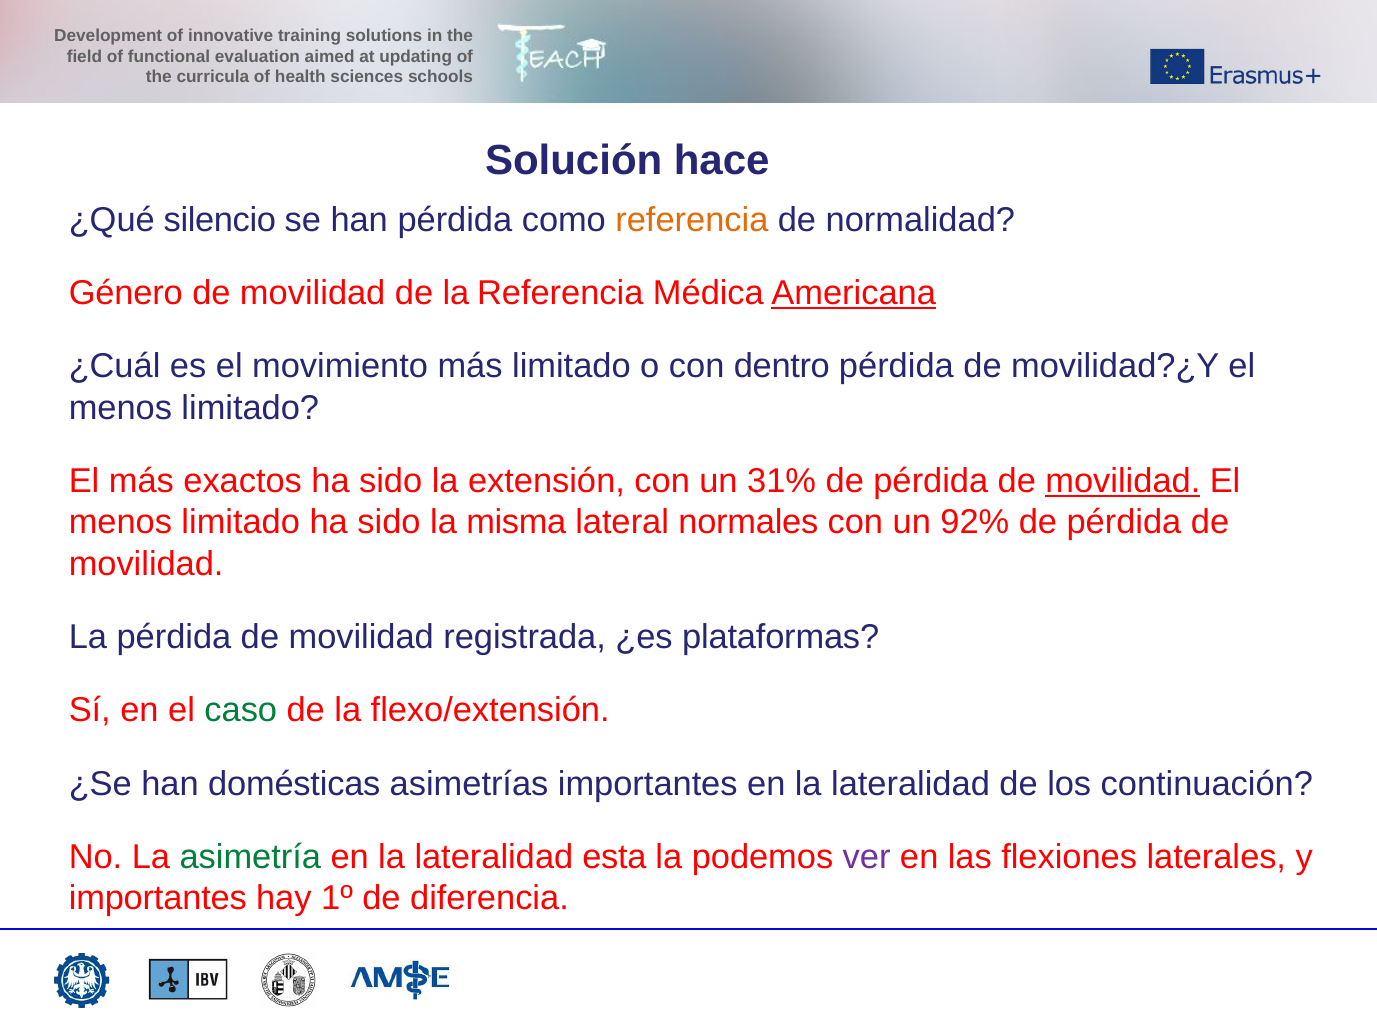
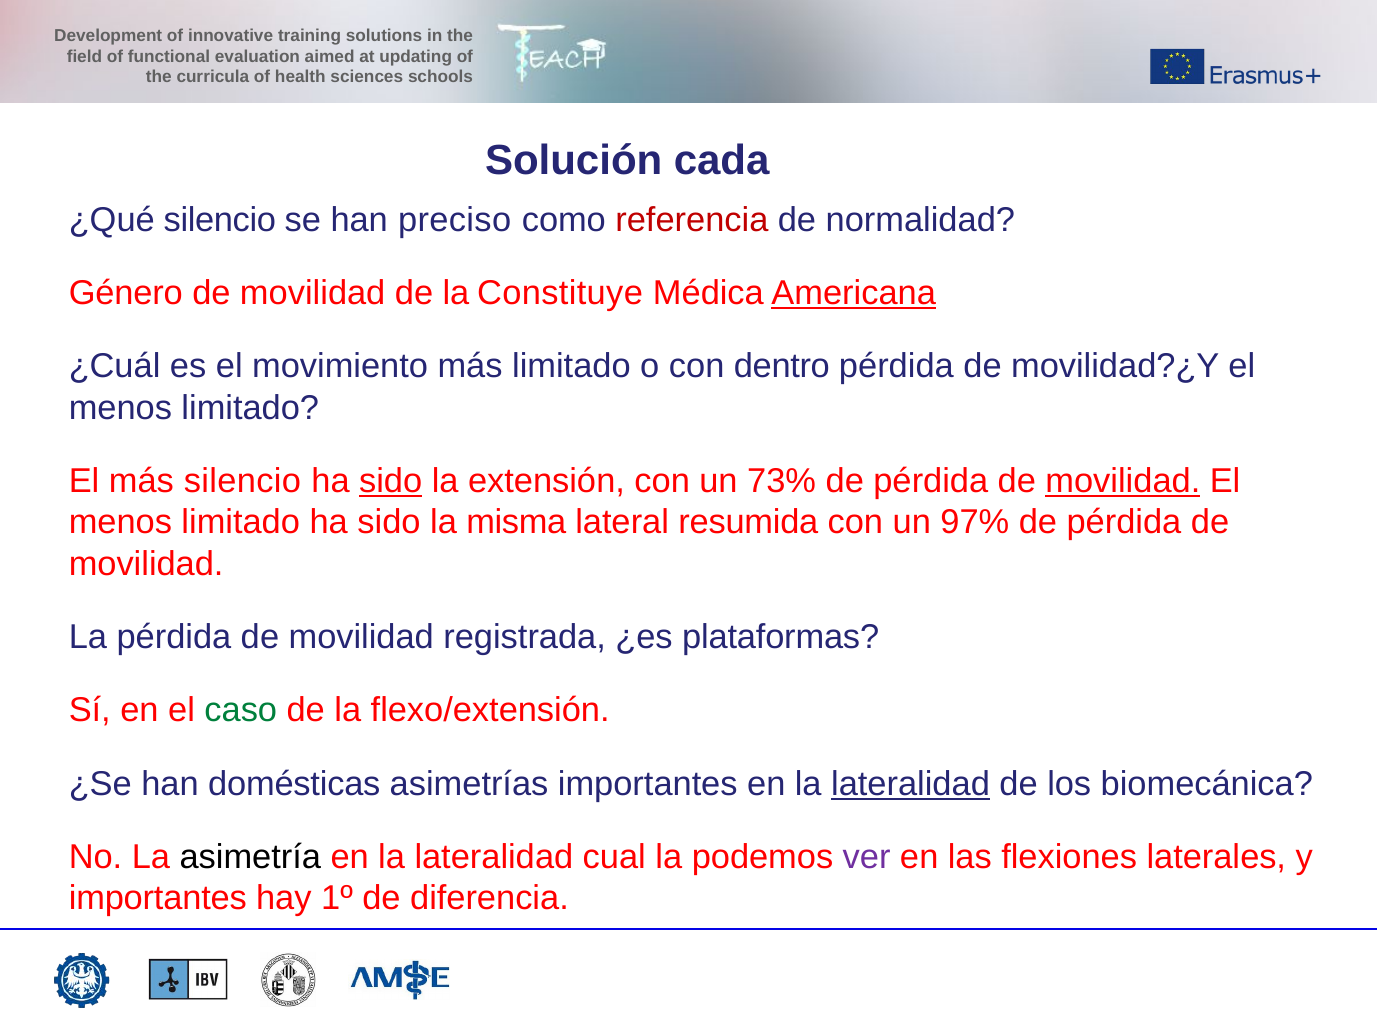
hace: hace -> cada (722, 161)
han pérdida: pérdida -> preciso (455, 220)
referencia colour: orange -> red (692, 220)
la Referencia: Referencia -> Constituye (560, 293)
más exactos: exactos -> silencio (242, 481)
sido underline: none -> present (391, 481)
31%: 31% -> 73% (782, 481)
normales: normales -> resumida (748, 522)
92%: 92% -> 97% (975, 522)
lateralidad underline: none -> present (911, 784)
continuación: continuación -> biomecánica (1207, 784)
asimetría colour: green -> black (250, 857)
esta: esta -> cual (614, 857)
